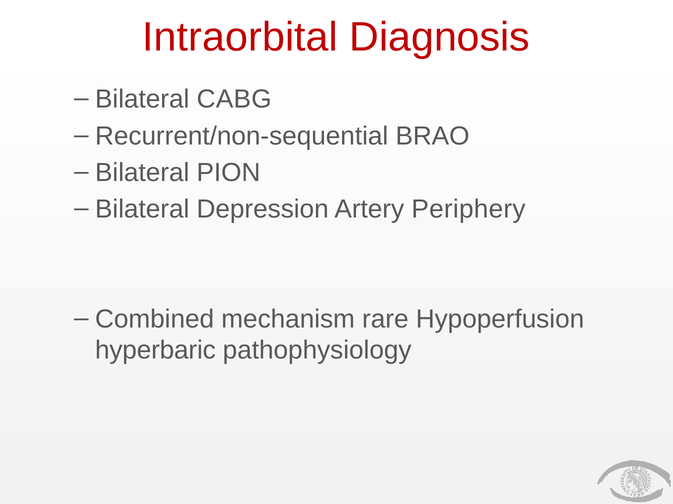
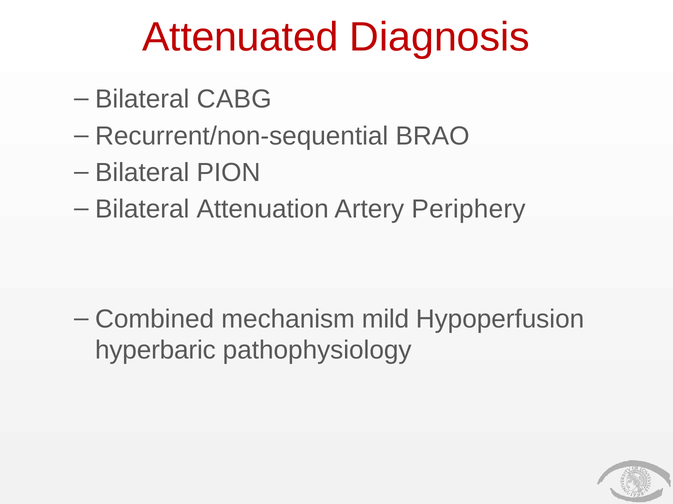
Intraorbital: Intraorbital -> Attenuated (240, 37)
Depression: Depression -> Attenuation (263, 209)
rare: rare -> mild (385, 319)
